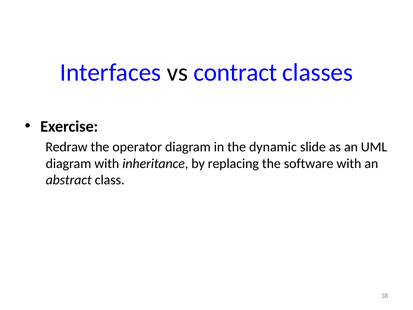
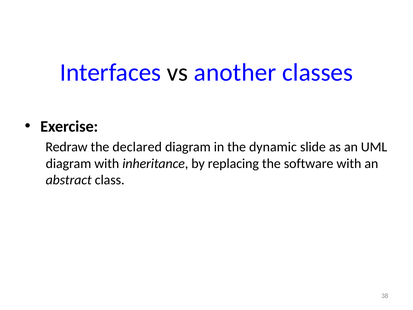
contract: contract -> another (235, 72)
operator: operator -> declared (137, 147)
